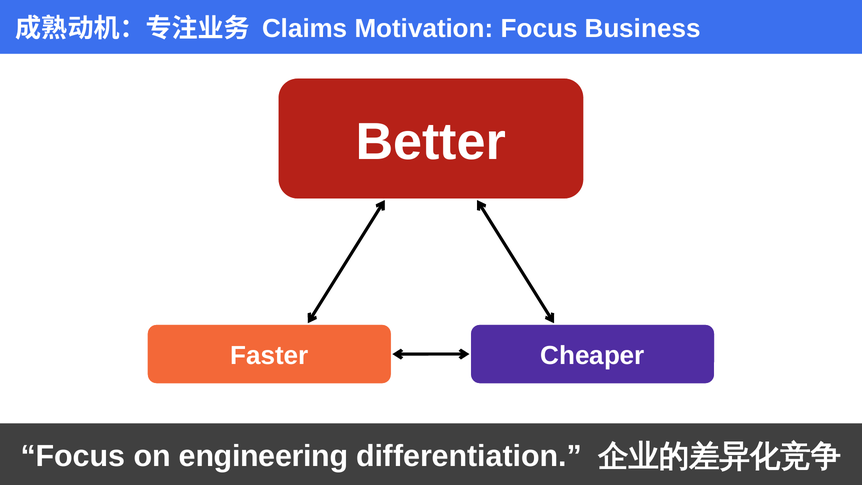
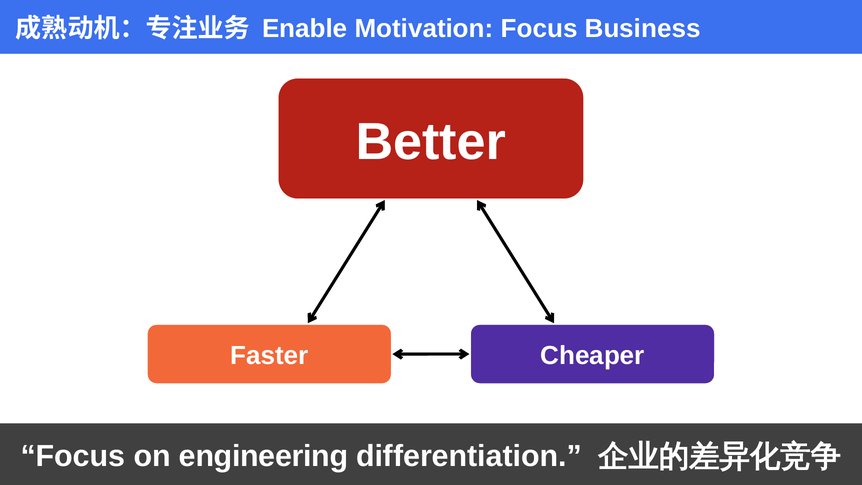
Claims: Claims -> Enable (305, 29)
